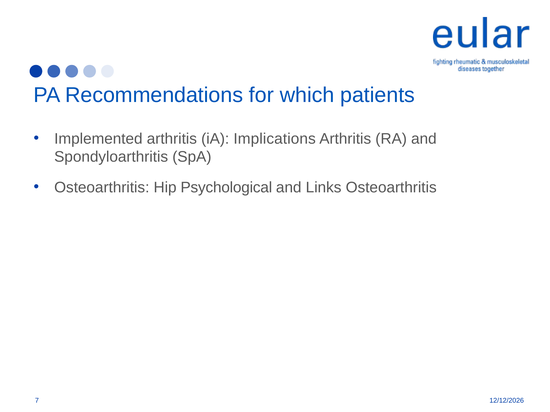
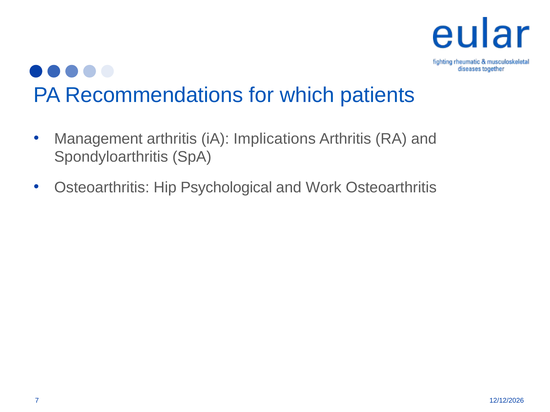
Implemented: Implemented -> Management (98, 139)
Links: Links -> Work (324, 188)
